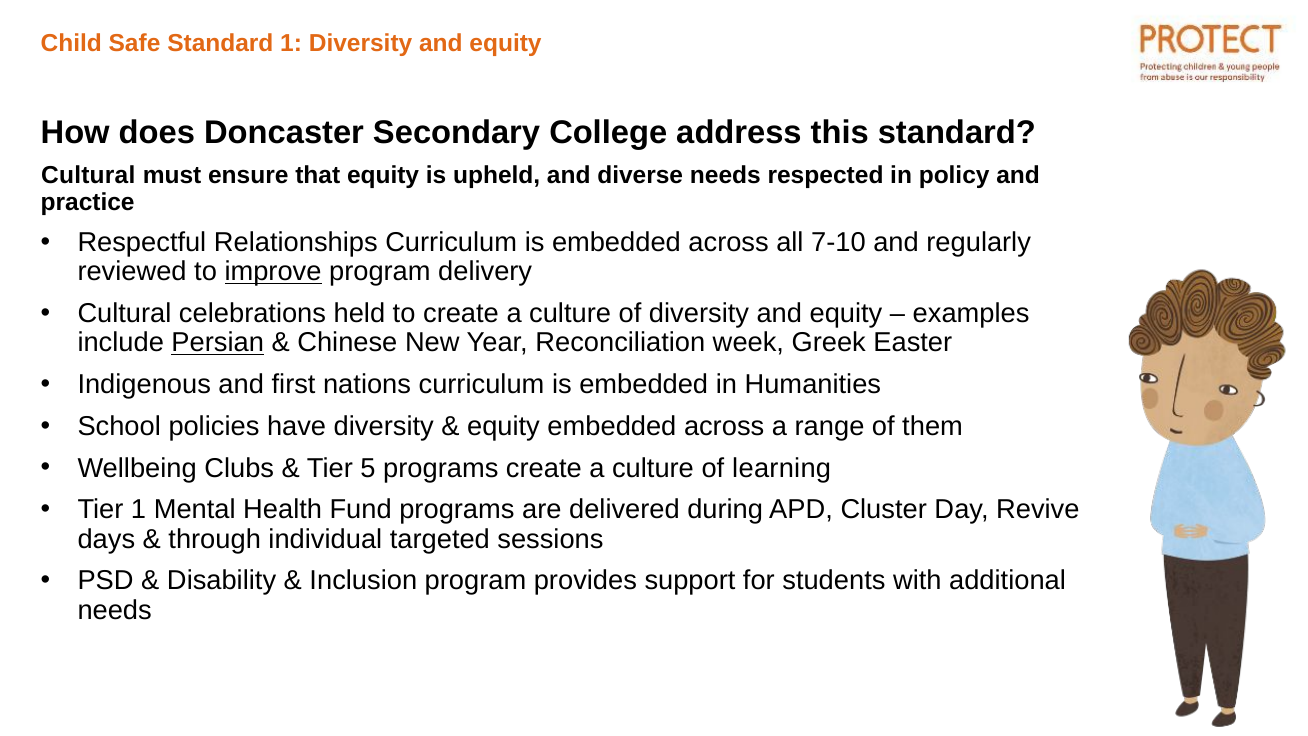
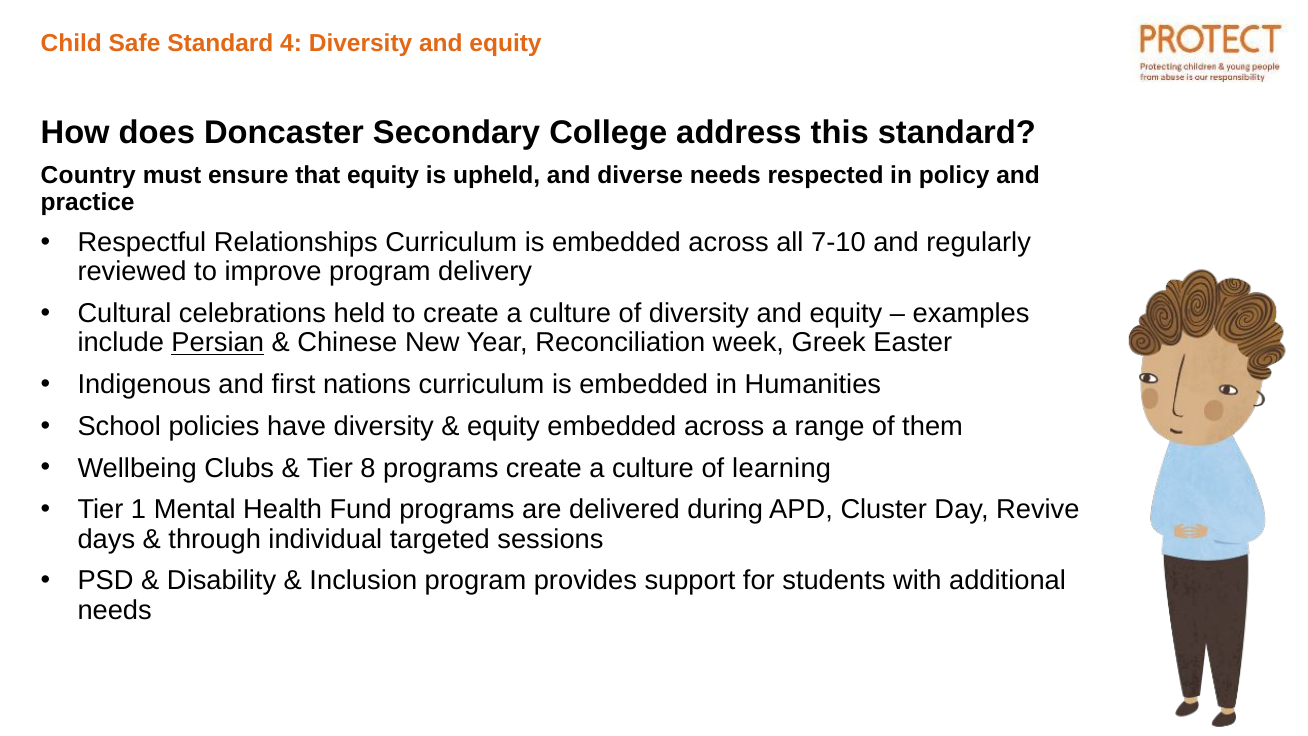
Standard 1: 1 -> 4 (291, 44)
Cultural: Cultural -> Country (88, 175)
improve underline: present -> none (273, 272)
5: 5 -> 8 (368, 468)
